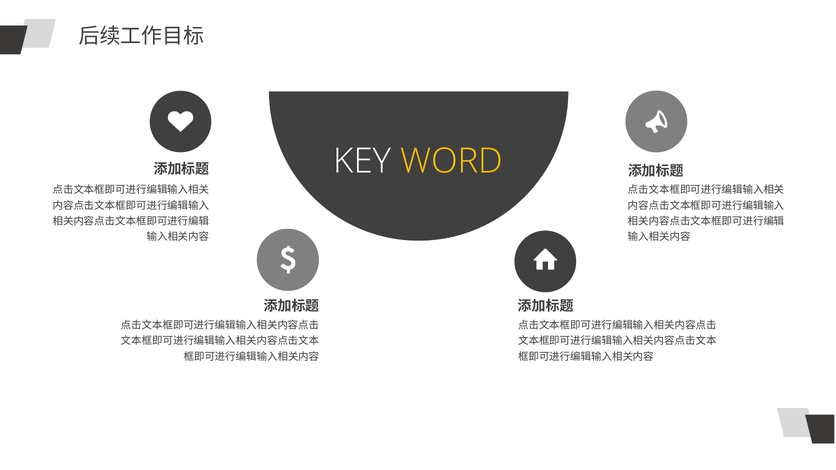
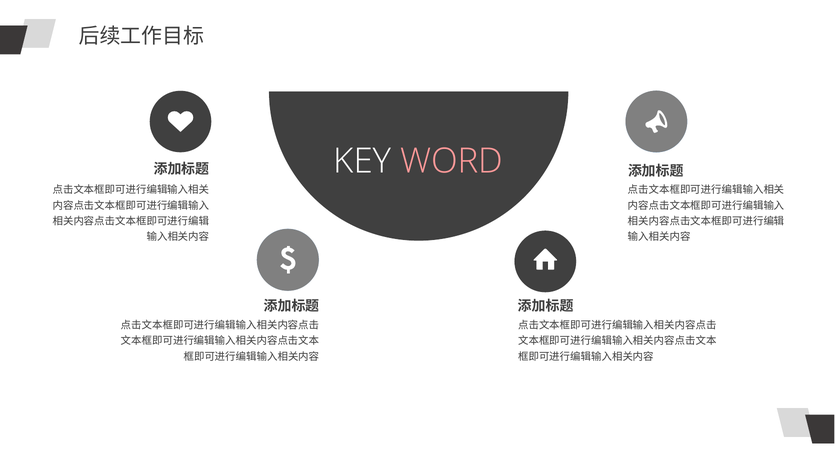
WORD colour: yellow -> pink (451, 161)
